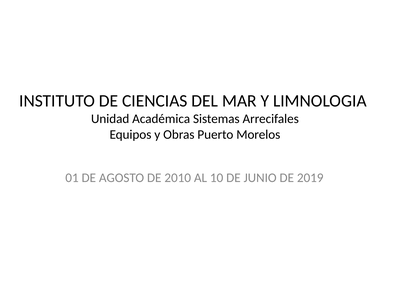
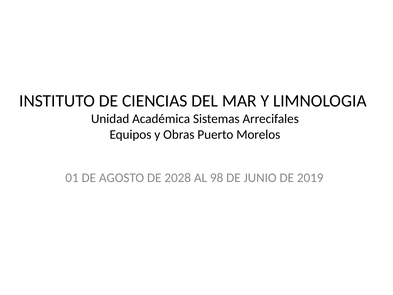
2010: 2010 -> 2028 (178, 178)
10: 10 -> 98 (217, 178)
